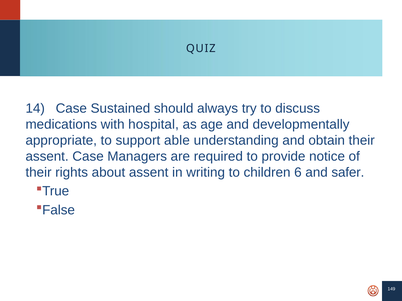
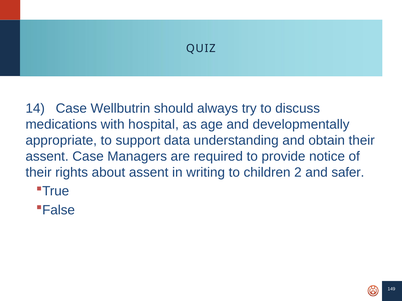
Sustained: Sustained -> Wellbutrin (120, 108)
able: able -> data (177, 141)
6: 6 -> 2 (298, 173)
